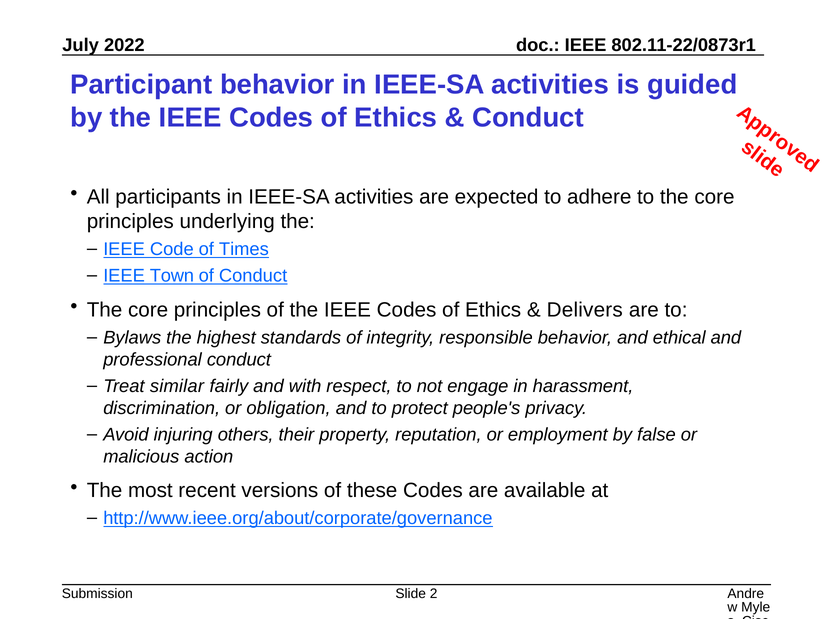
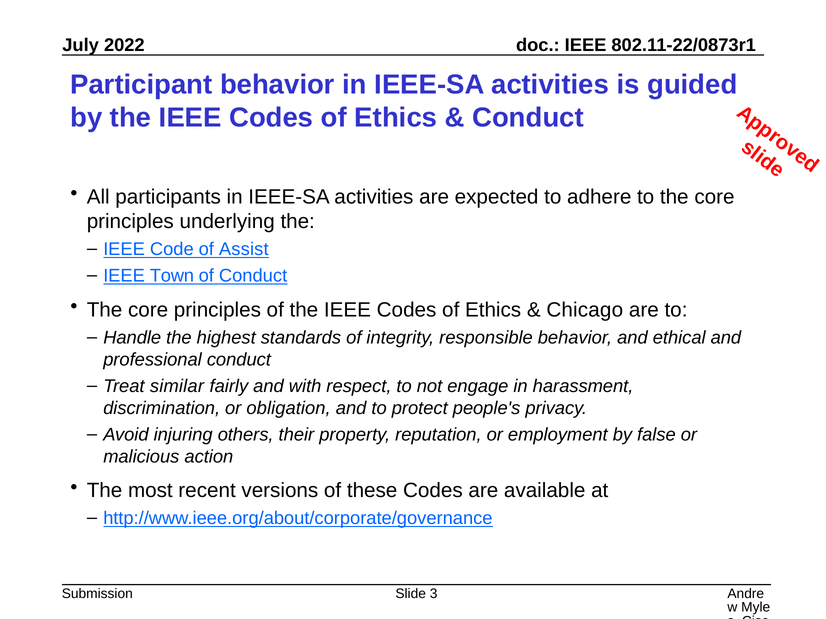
Times: Times -> Assist (244, 250)
Delivers: Delivers -> Chicago (585, 310)
Bylaws: Bylaws -> Handle (132, 338)
2: 2 -> 3 (434, 594)
